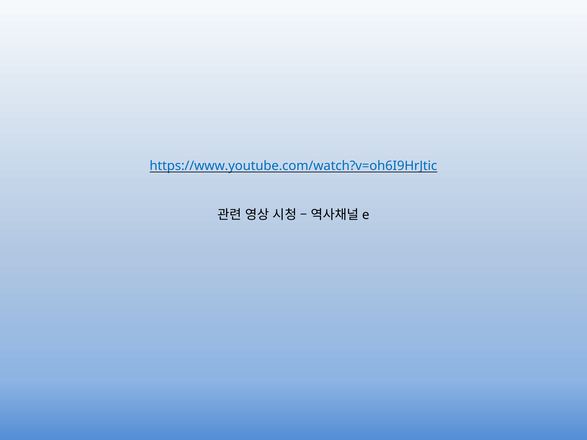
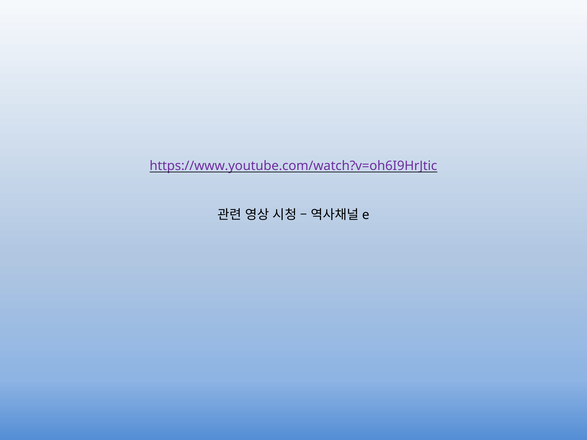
https://www.youtube.com/watch?v=oh6I9HrJtic colour: blue -> purple (293, 166)
